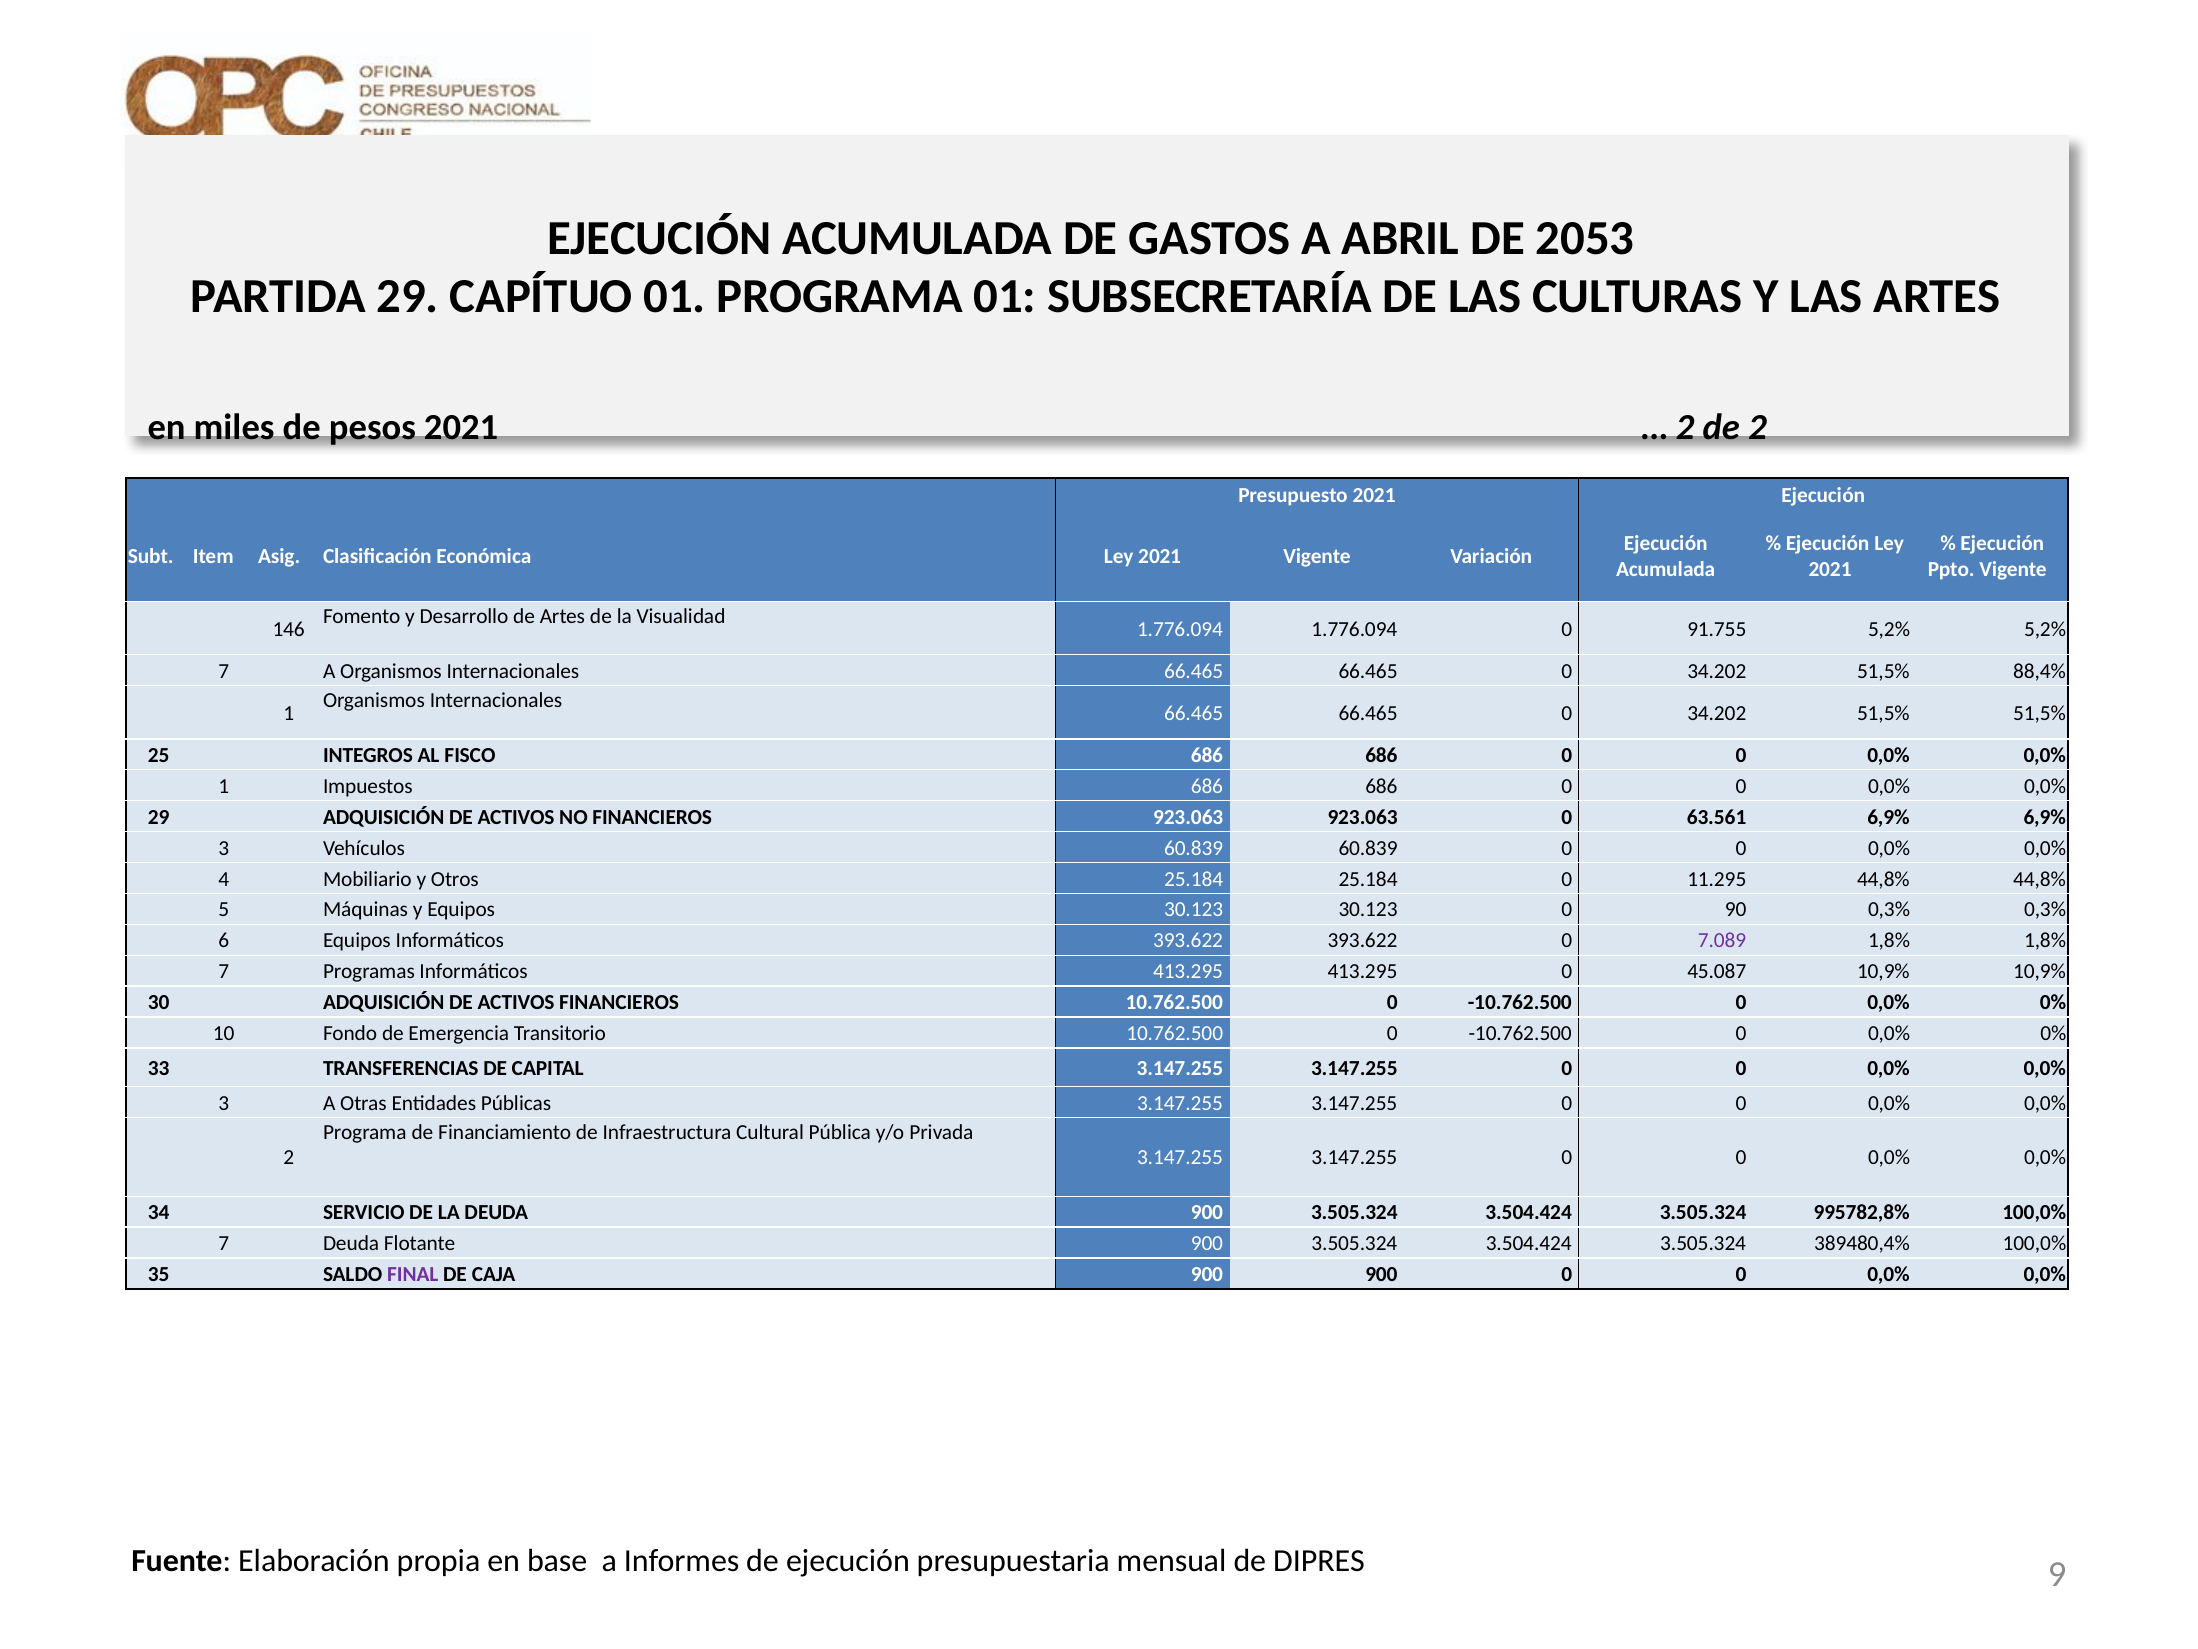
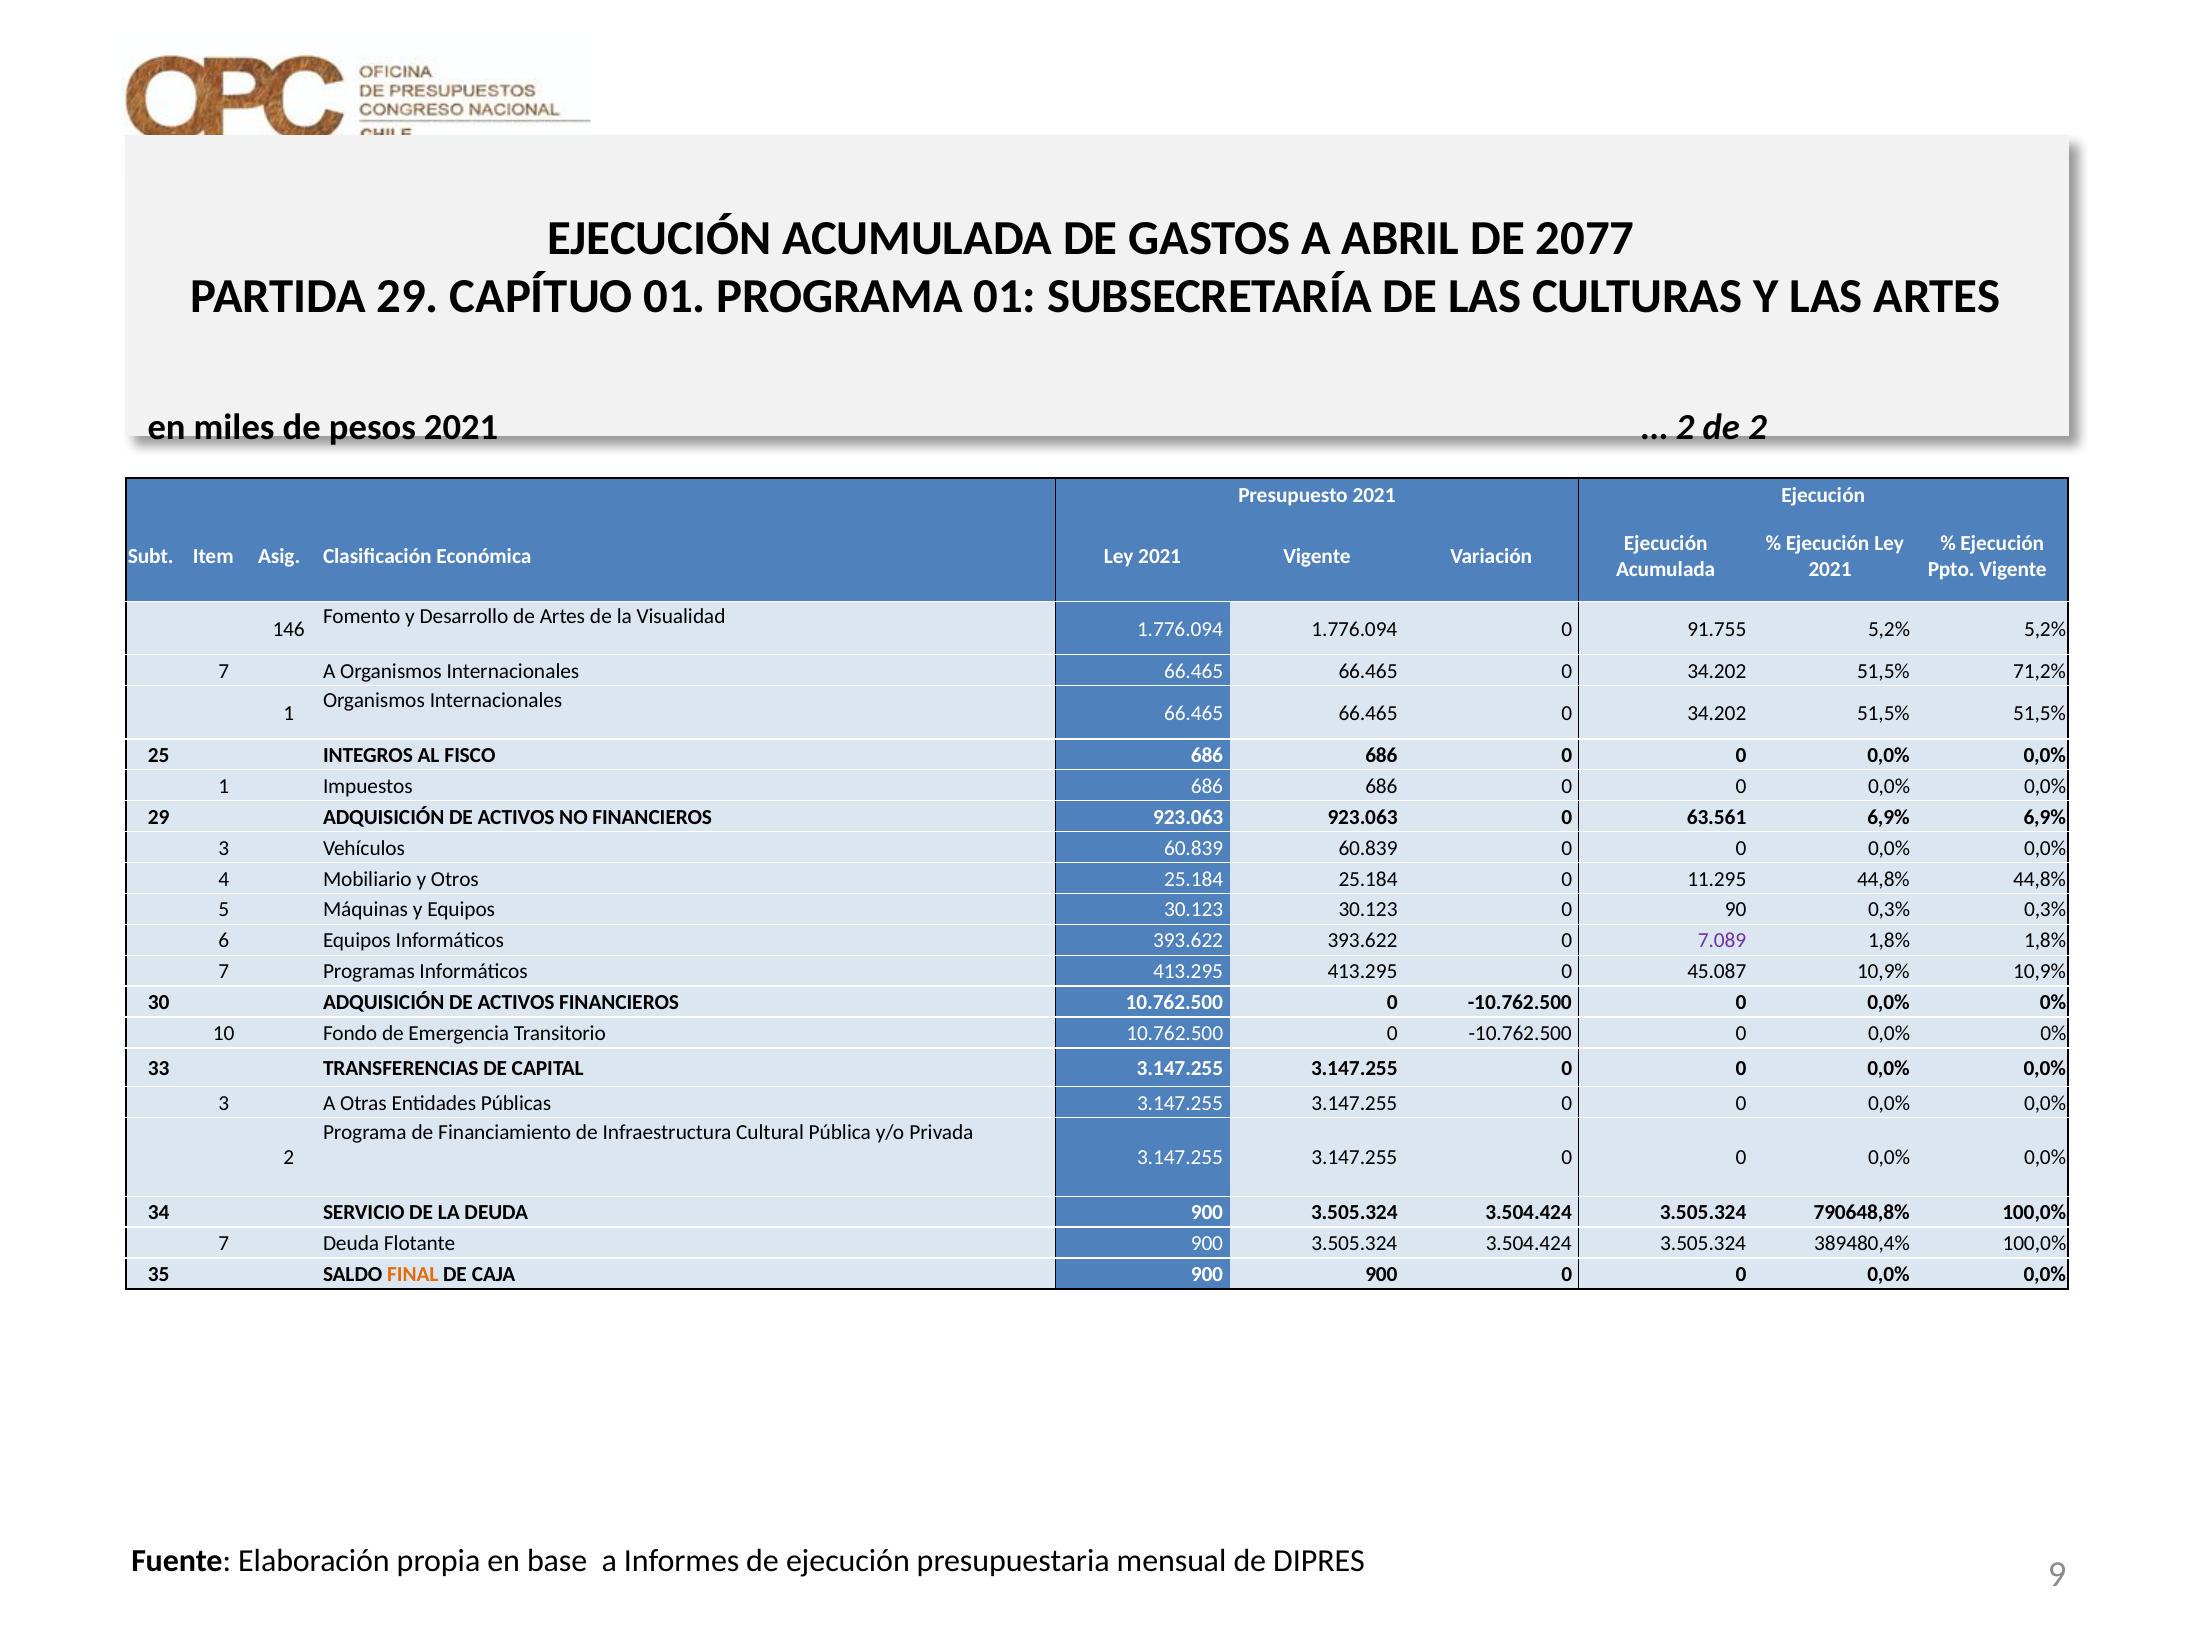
2053: 2053 -> 2077 (1585, 238)
88,4%: 88,4% -> 71,2% (2040, 671)
995782,8%: 995782,8% -> 790648,8% (1862, 1212)
FINAL colour: purple -> orange (413, 1274)
